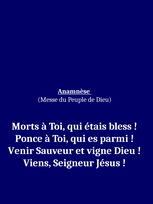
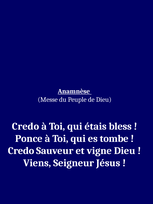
Morts: Morts -> Credo (26, 126)
parmi: parmi -> tombe (114, 139)
Venir: Venir -> Credo (21, 151)
